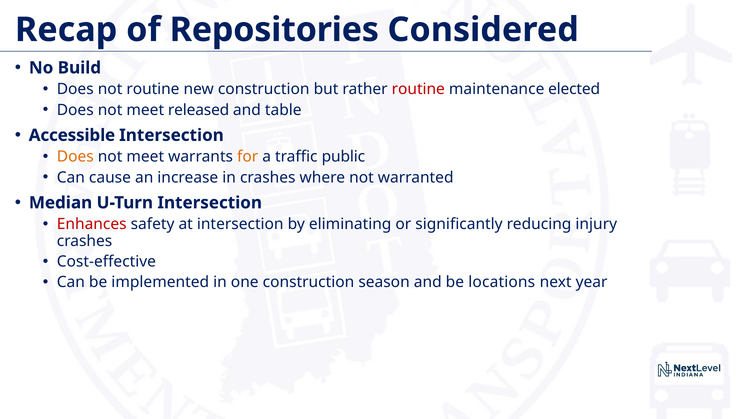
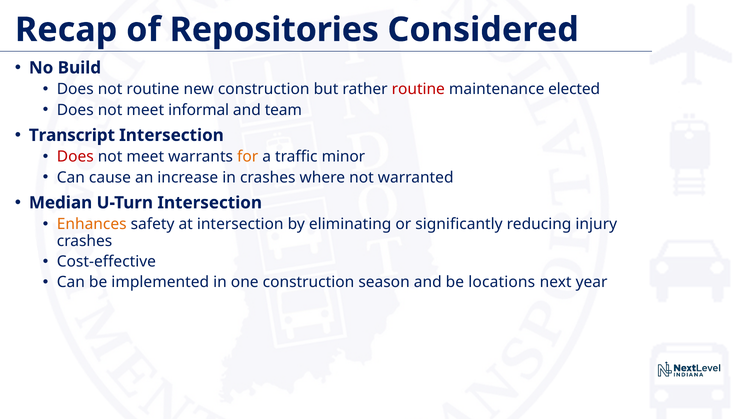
released: released -> informal (199, 110)
table: table -> team (283, 110)
Accessible: Accessible -> Transcript (72, 135)
Does colour: orange -> red (75, 157)
public: public -> minor (343, 157)
Enhances colour: red -> orange (92, 224)
